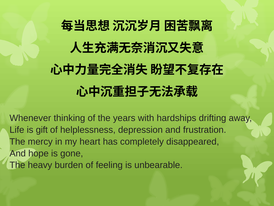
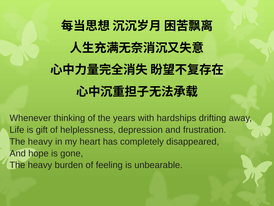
mercy: mercy -> heavy (40, 141)
